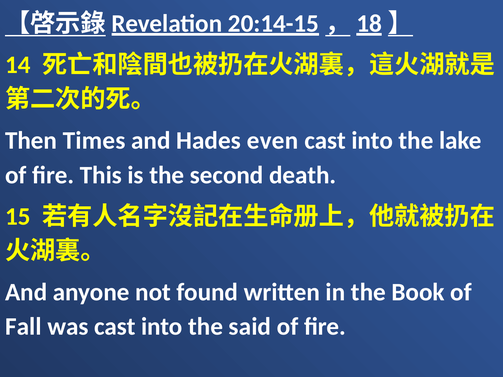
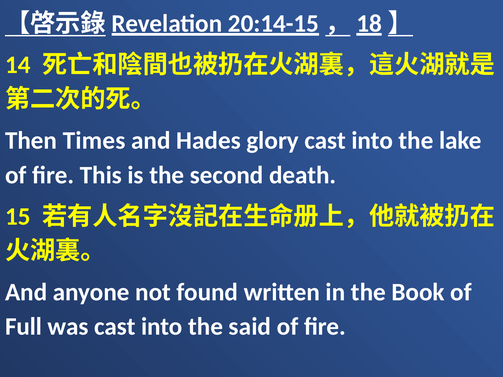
even: even -> glory (273, 141)
Fall: Fall -> Full (24, 327)
